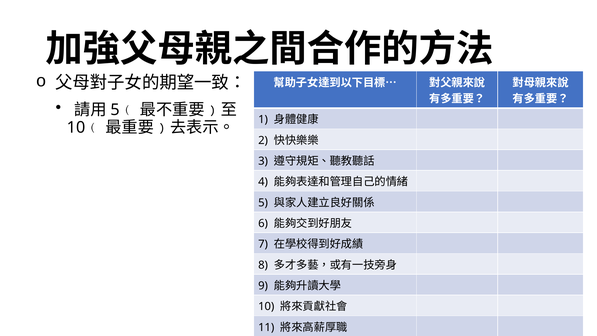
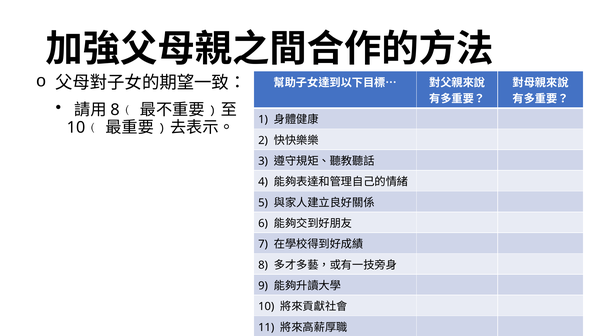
5: 5 -> 8 (115, 110)
